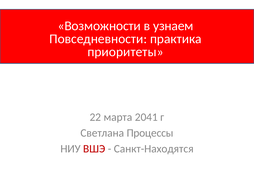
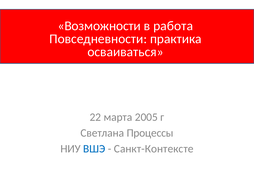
узнаем: узнаем -> работа (173, 26)
приоритеты: приоритеты -> осваиваться (126, 52)
2041: 2041 -> 2005 (146, 117)
ВШЭ colour: red -> blue (94, 148)
Санкт-Находятся: Санкт-Находятся -> Санкт-Контексте (154, 148)
